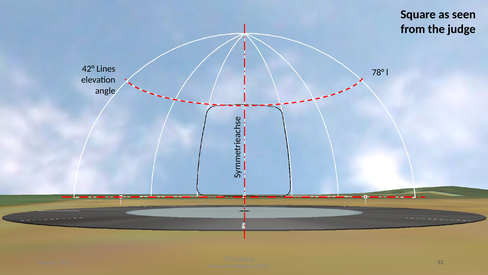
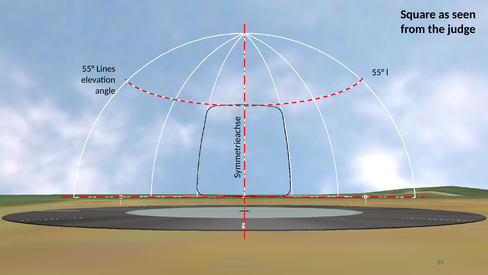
42°: 42° -> 55° (88, 69)
78°: 78° -> 55° (378, 72)
